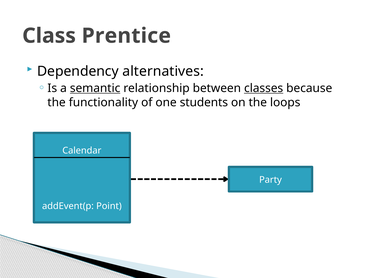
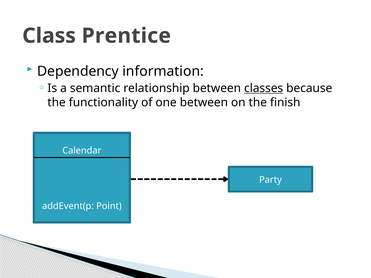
alternatives: alternatives -> information (163, 71)
semantic underline: present -> none (95, 88)
one students: students -> between (204, 102)
loops: loops -> finish (285, 102)
